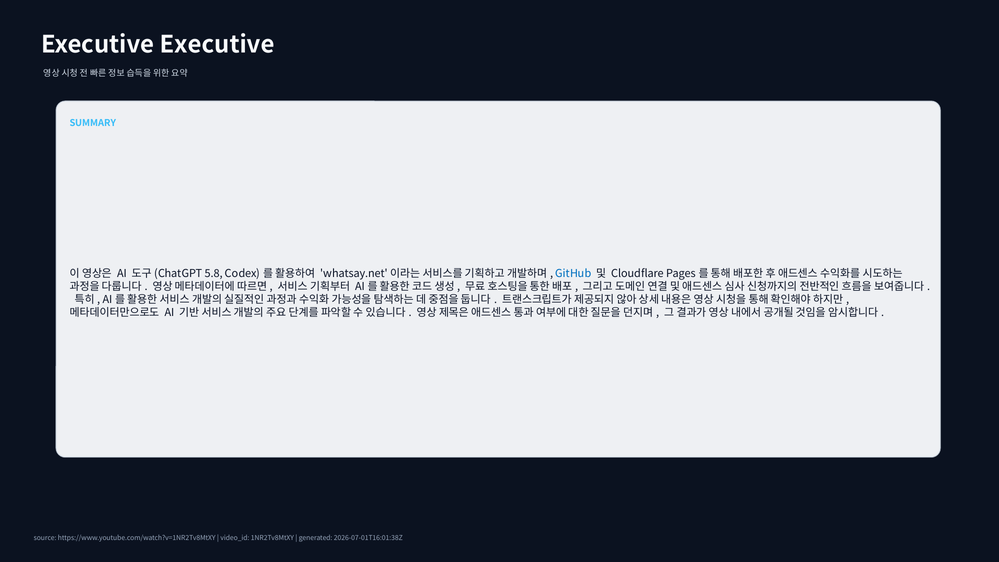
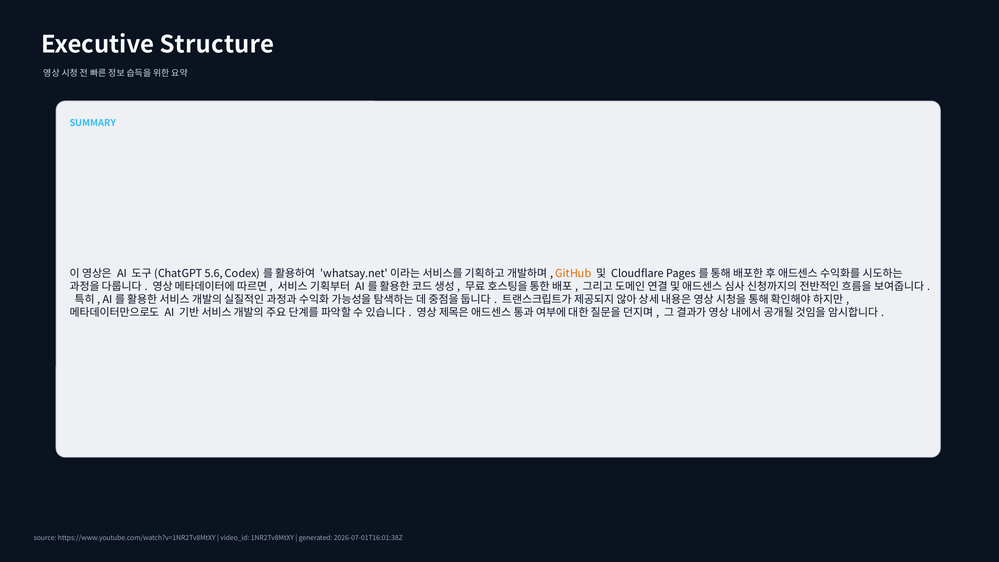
Executive Executive: Executive -> Structure (217, 45)
5.8: 5.8 -> 5.6 (214, 274)
GitHub colour: blue -> orange (573, 274)
